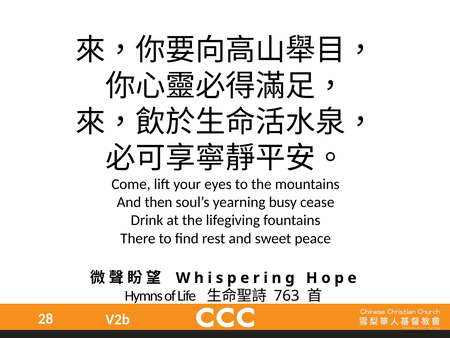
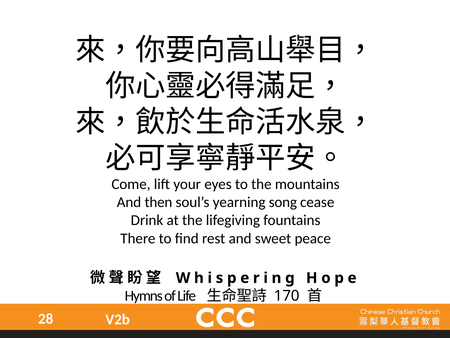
busy: busy -> song (283, 202)
763: 763 -> 170 (287, 296)
